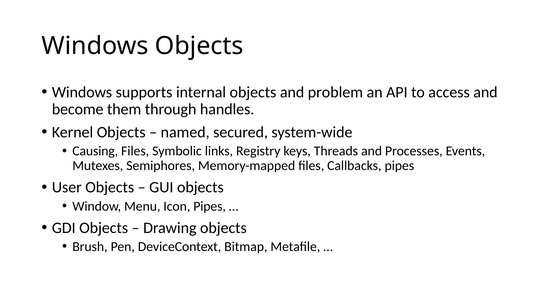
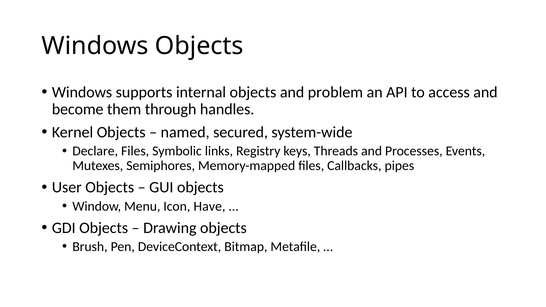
Causing: Causing -> Declare (95, 151)
Icon Pipes: Pipes -> Have (210, 206)
